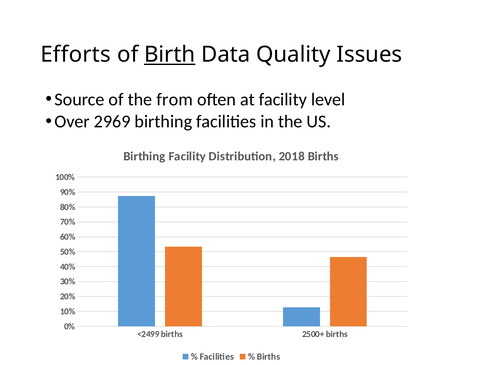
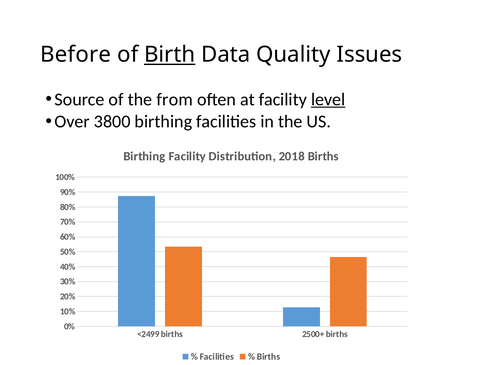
Efforts: Efforts -> Before (76, 55)
level underline: none -> present (328, 100)
2969: 2969 -> 3800 (112, 122)
